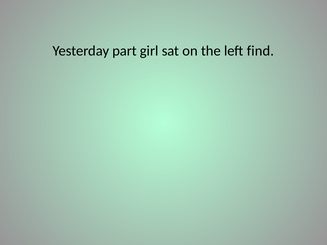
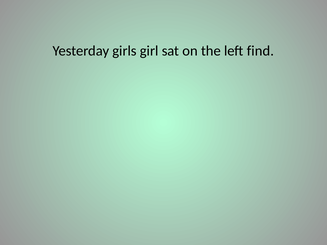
part: part -> girls (124, 51)
